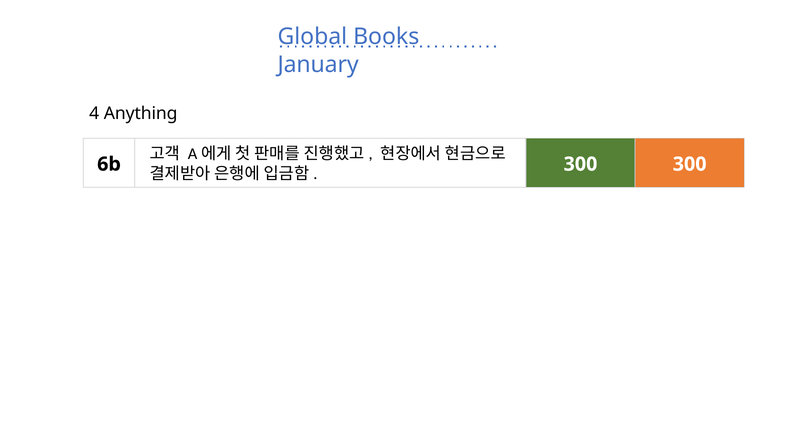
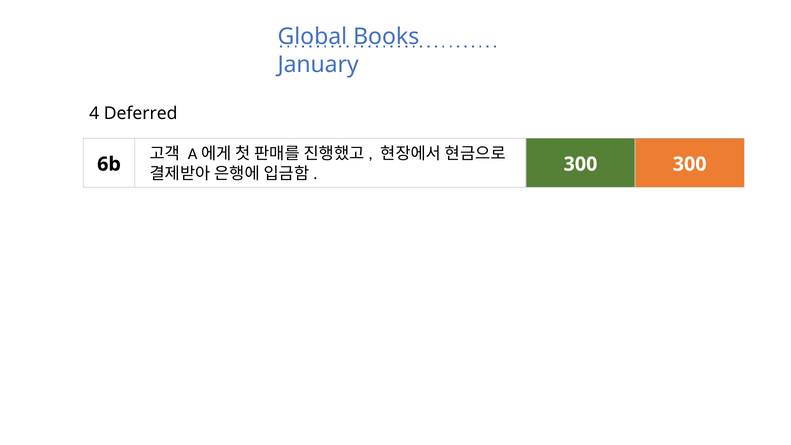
Anything: Anything -> Deferred (141, 113)
